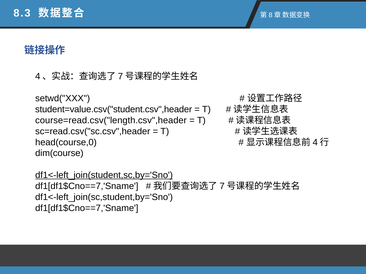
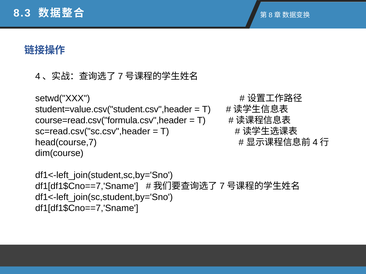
course=read.csv("length.csv",header: course=read.csv("length.csv",header -> course=read.csv("formula.csv",header (111, 121)
head(course,0: head(course,0 -> head(course,7 (66, 143)
df1<-left_join(student,sc,by='Sno underline: present -> none (104, 175)
